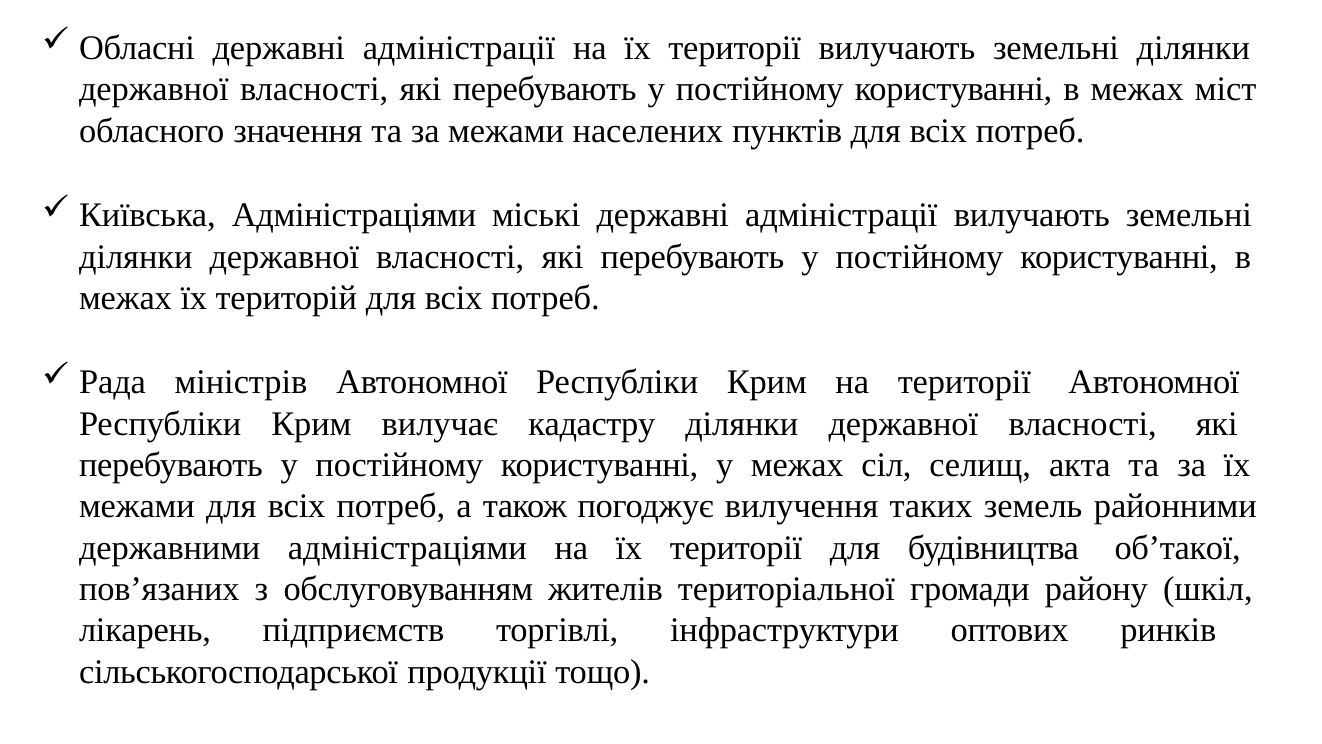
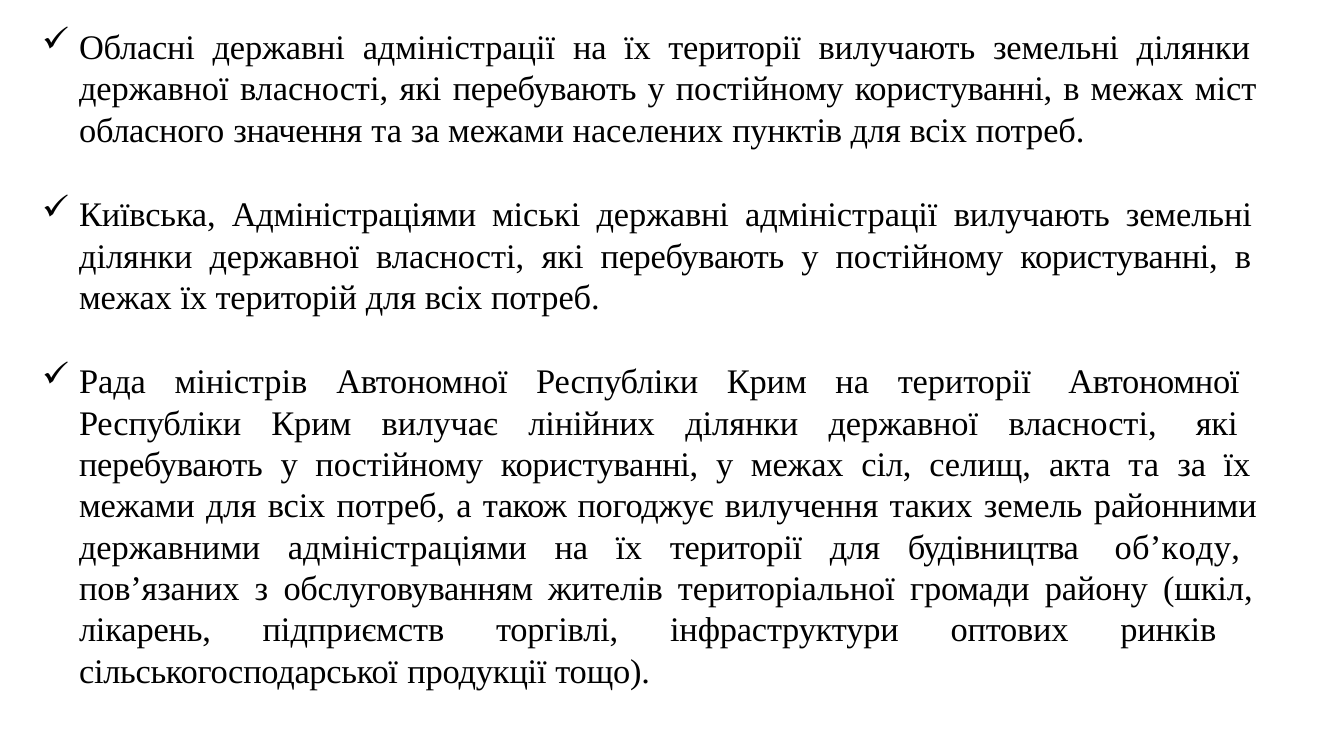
кадастру: кадастру -> лінійних (592, 424)
об’такої: об’такої -> об’коду (1177, 547)
